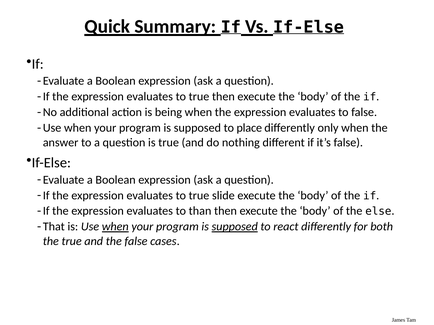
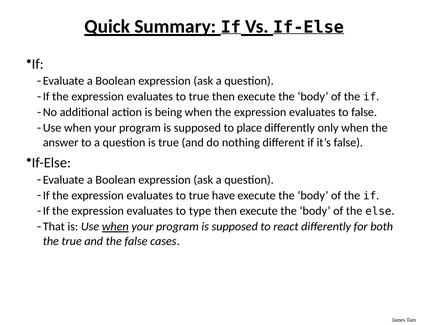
slide: slide -> have (223, 196)
than: than -> type (200, 211)
supposed underline: present -> none (235, 227)
